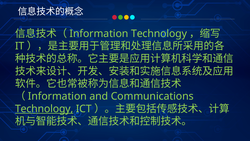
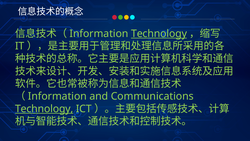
Technology underline: none -> present (159, 33)
